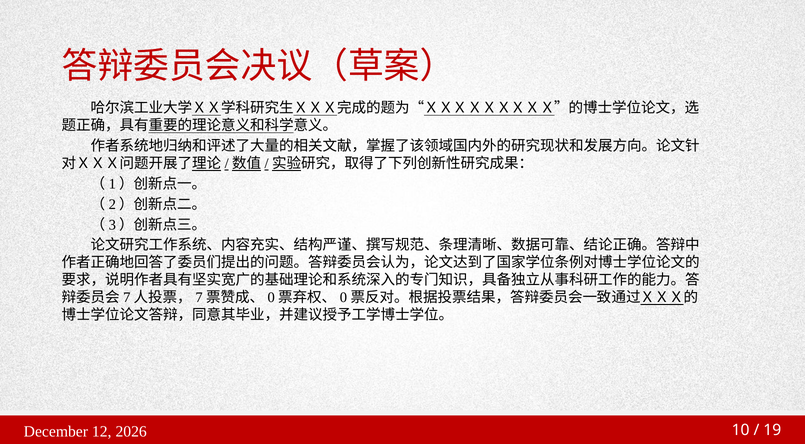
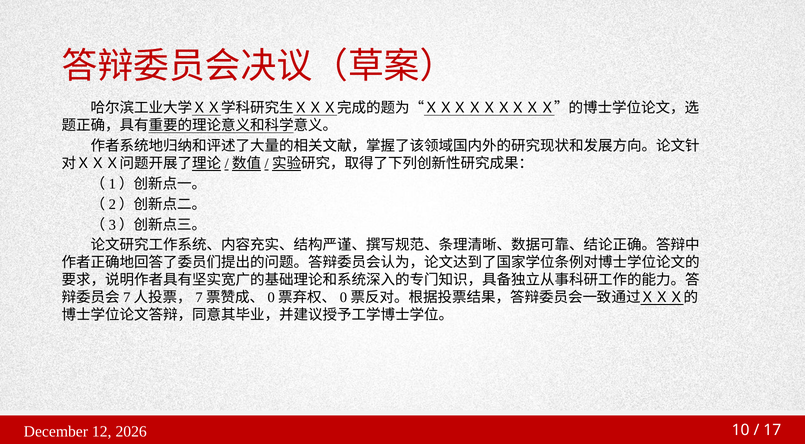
19: 19 -> 17 (772, 430)
